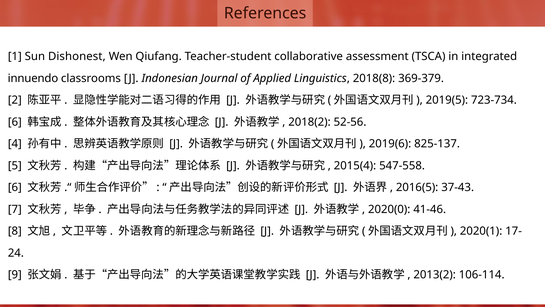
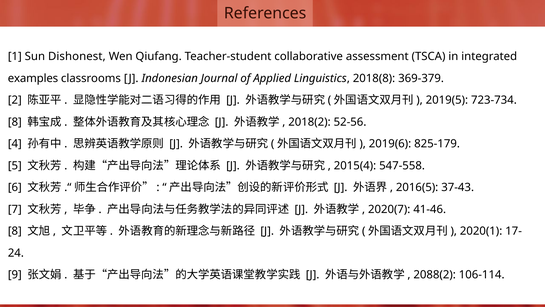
innuendo: innuendo -> examples (33, 78)
6: 6 -> 8 (15, 122)
825-137: 825-137 -> 825-179 (437, 144)
2020(0: 2020(0 -> 2020(7 (389, 209)
2013(2: 2013(2 -> 2088(2 (435, 274)
